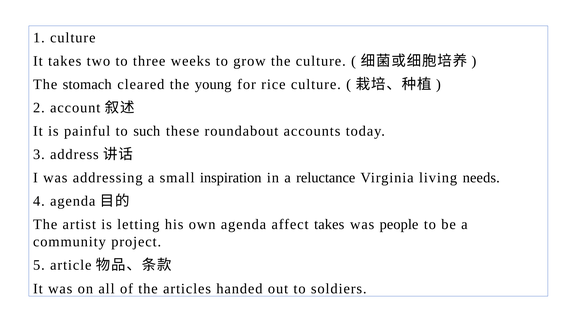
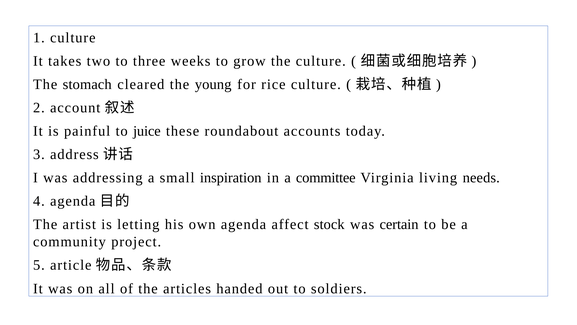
such: such -> juice (147, 131)
reluctance: reluctance -> committee (326, 178)
affect takes: takes -> stock (329, 224)
people: people -> certain (399, 224)
